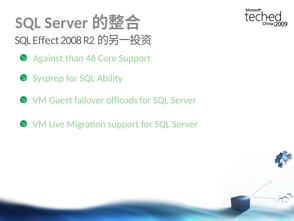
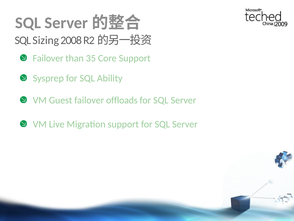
Effect: Effect -> Sizing (46, 40)
Against: Against -> Failover (48, 58)
46: 46 -> 35 (91, 58)
